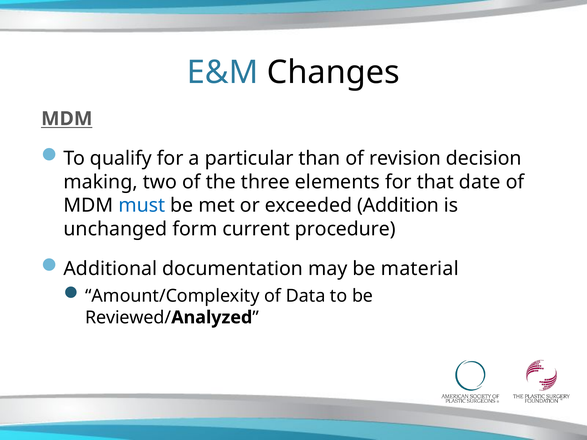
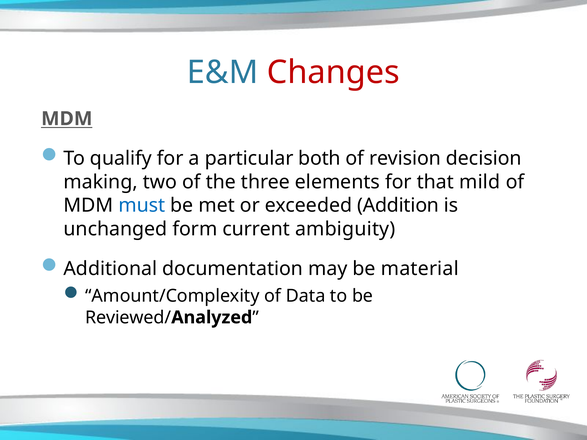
Changes colour: black -> red (333, 73)
than: than -> both (320, 159)
date: date -> mild (480, 182)
procedure: procedure -> ambiguity (345, 229)
